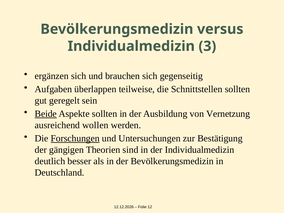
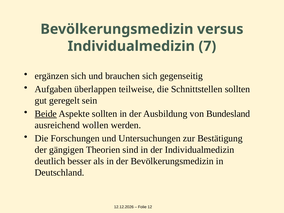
3: 3 -> 7 (207, 46)
Vernetzung: Vernetzung -> Bundesland (228, 114)
Forschungen underline: present -> none (75, 138)
